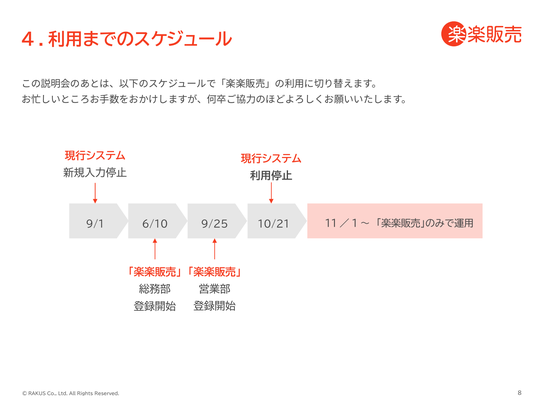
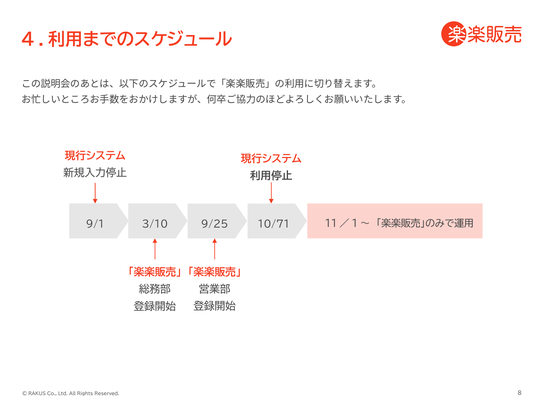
6/10: 6/10 -> 3/10 (155, 224)
10/21: 10/21 -> 10/71 (274, 224)
